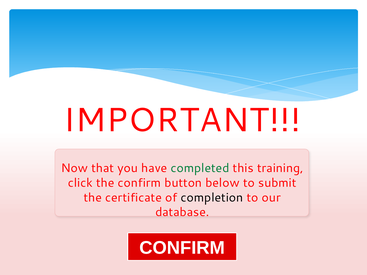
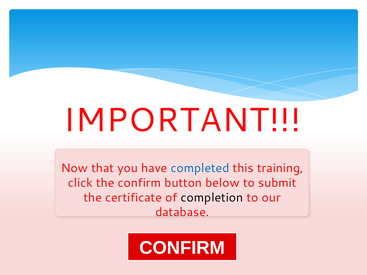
completed colour: green -> blue (200, 168)
